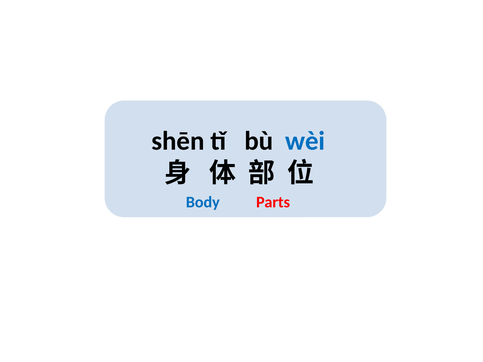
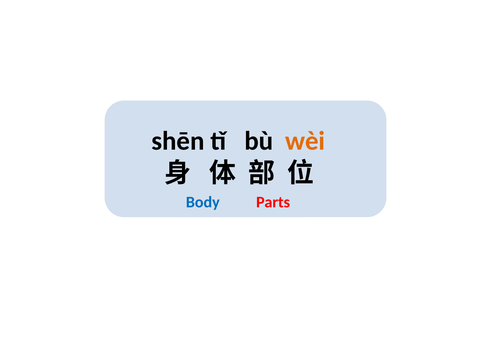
wèi colour: blue -> orange (305, 141)
